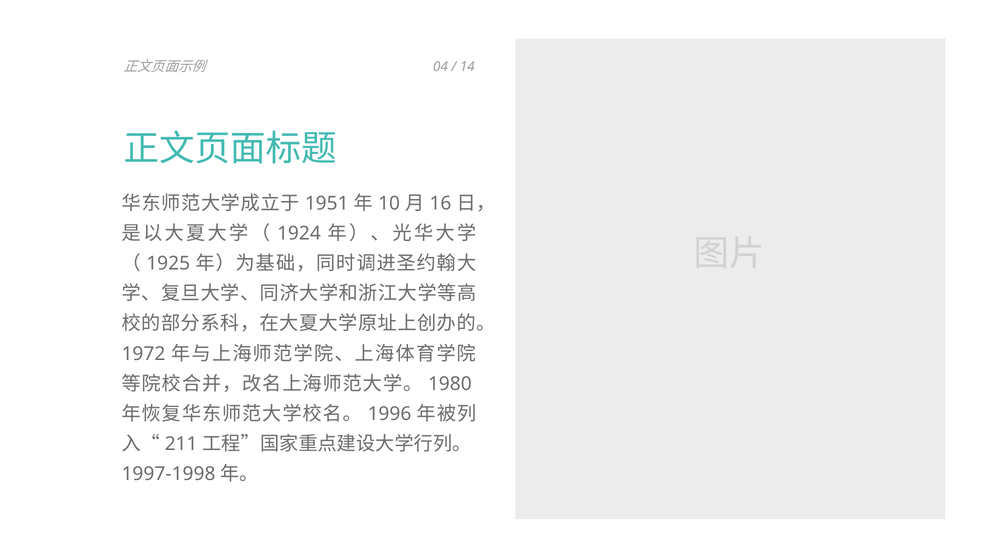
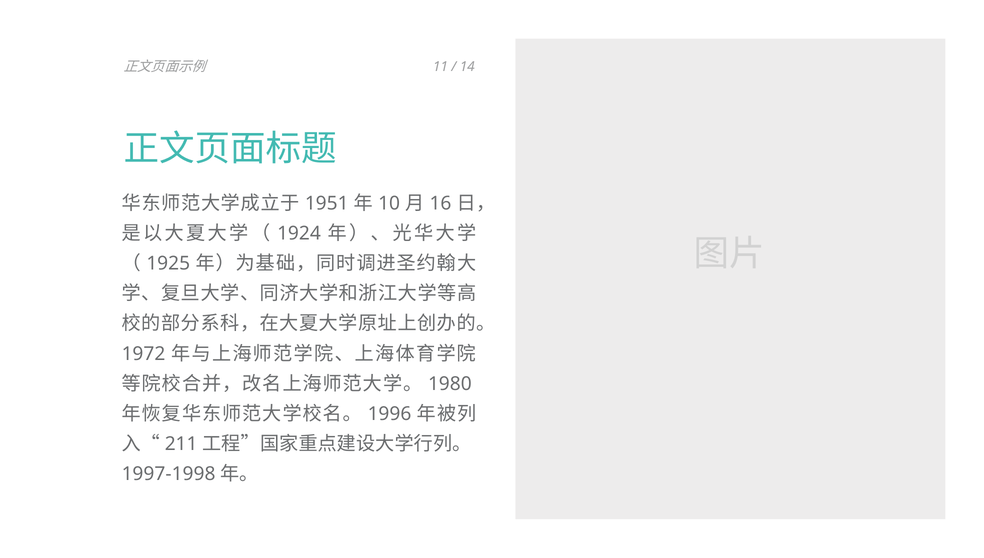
04: 04 -> 11 (440, 67)
